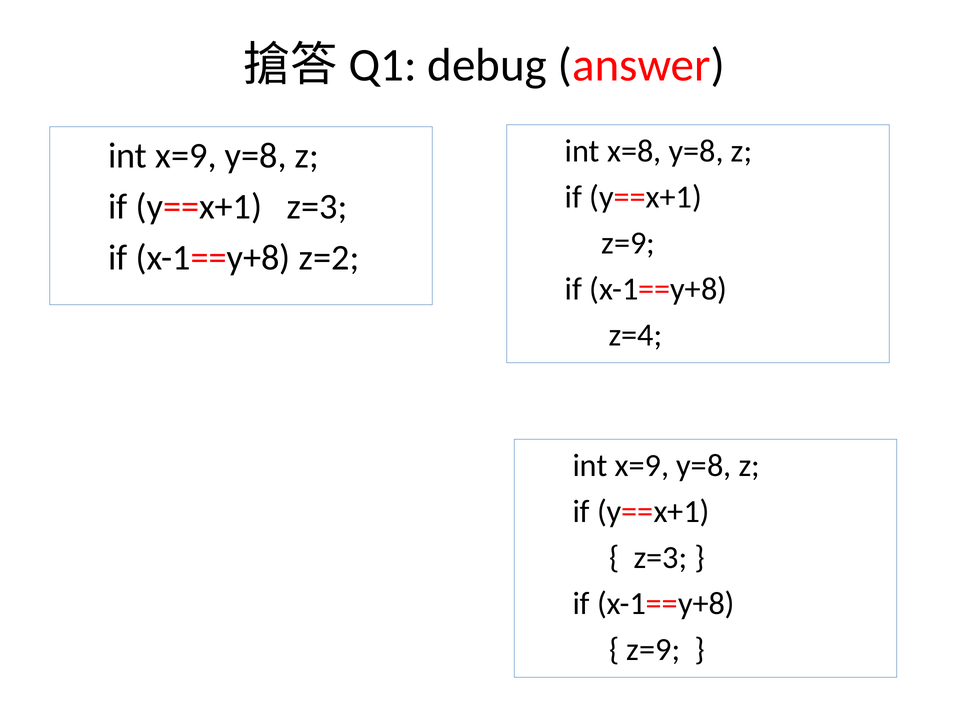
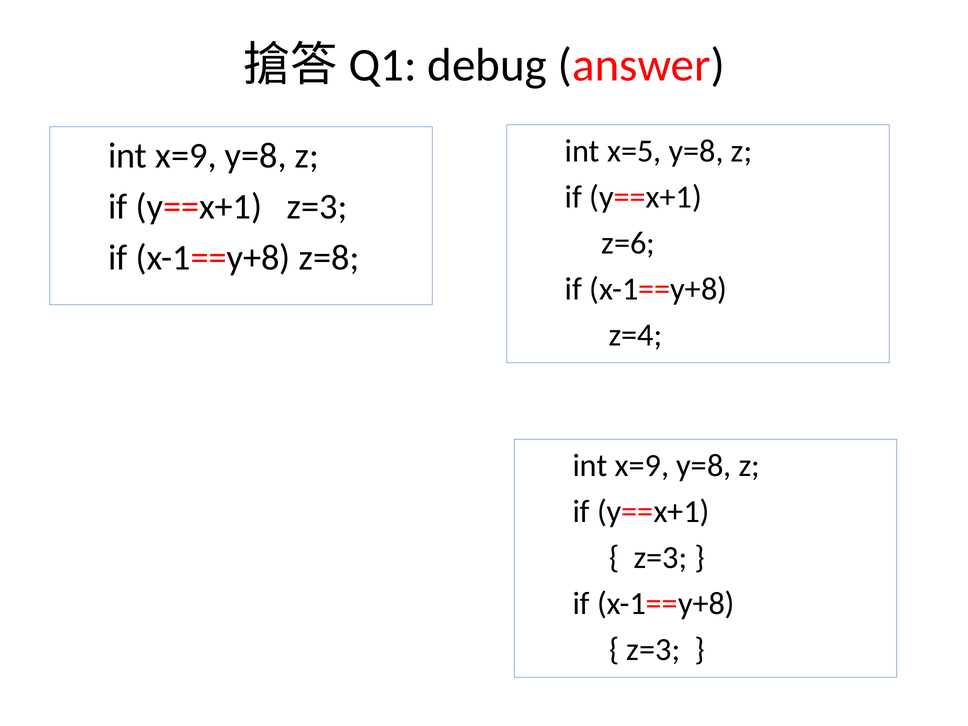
x=8: x=8 -> x=5 (634, 151)
z=9: z=9 -> z=6 (628, 243)
z=2: z=2 -> z=8 (329, 258)
z=9: z=9 -> z=3 (653, 650)
